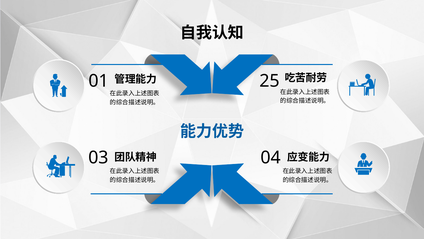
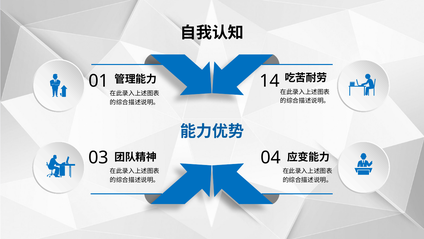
25: 25 -> 14 (269, 81)
